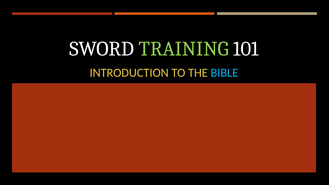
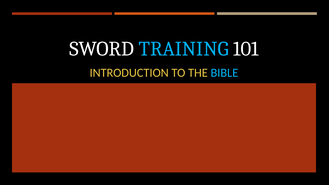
TRAINING colour: light green -> light blue (184, 49)
